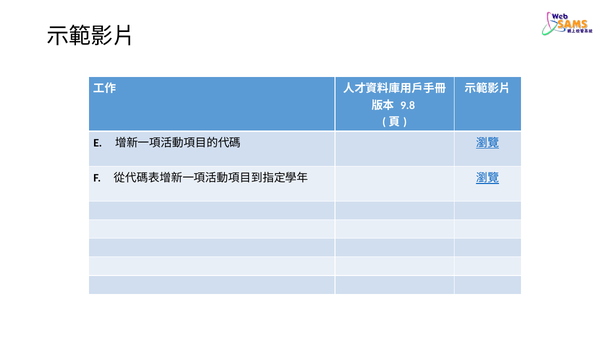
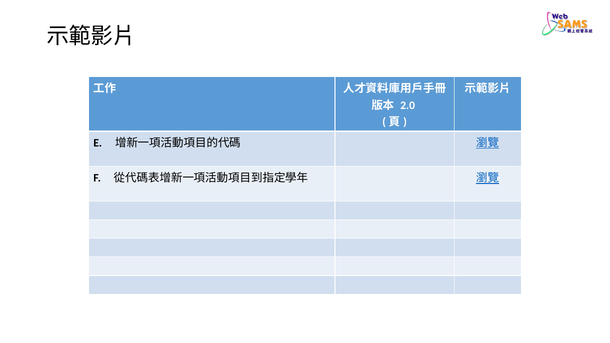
9.8: 9.8 -> 2.0 (408, 105)
